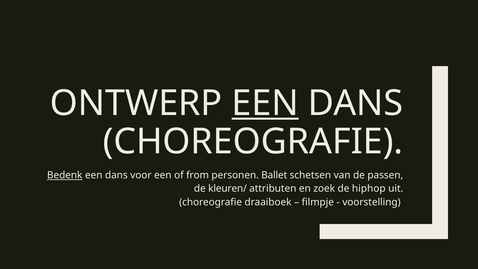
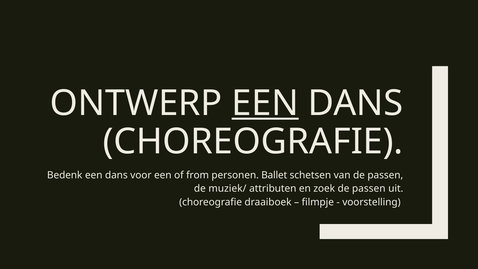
Bedenk underline: present -> none (65, 175)
kleuren/: kleuren/ -> muziek/ (227, 189)
zoek de hiphop: hiphop -> passen (369, 189)
